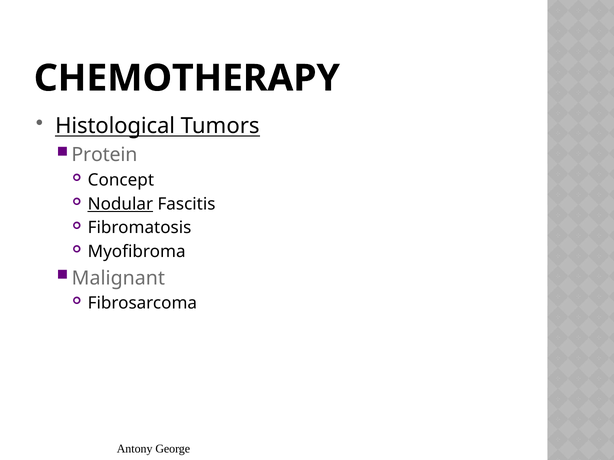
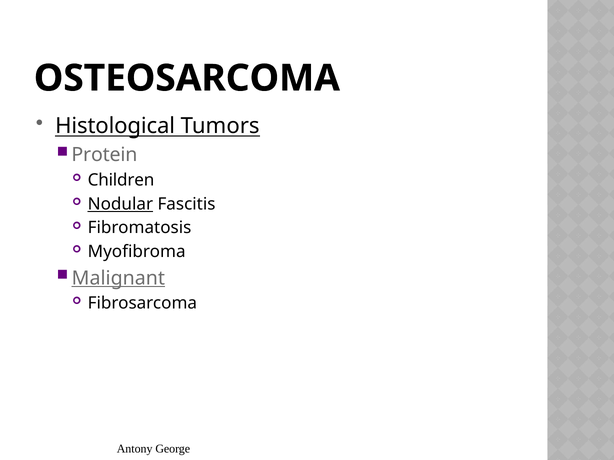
CHEMOTHERAPY: CHEMOTHERAPY -> OSTEOSARCOMA (187, 78)
Concept: Concept -> Children (121, 180)
Malignant underline: none -> present (118, 278)
